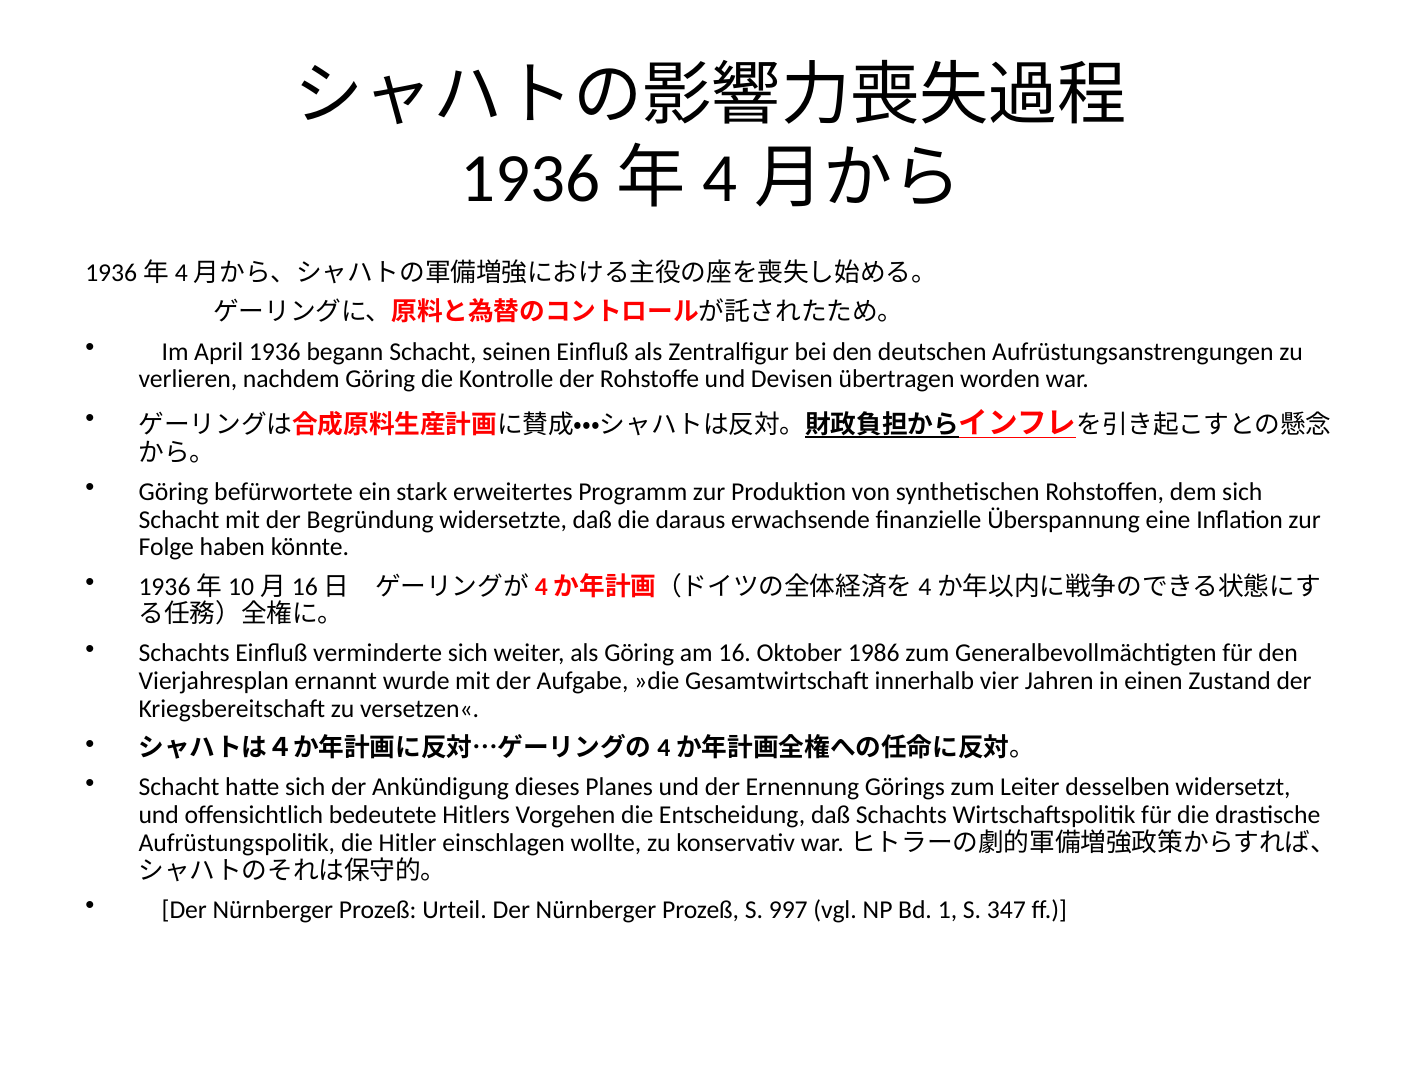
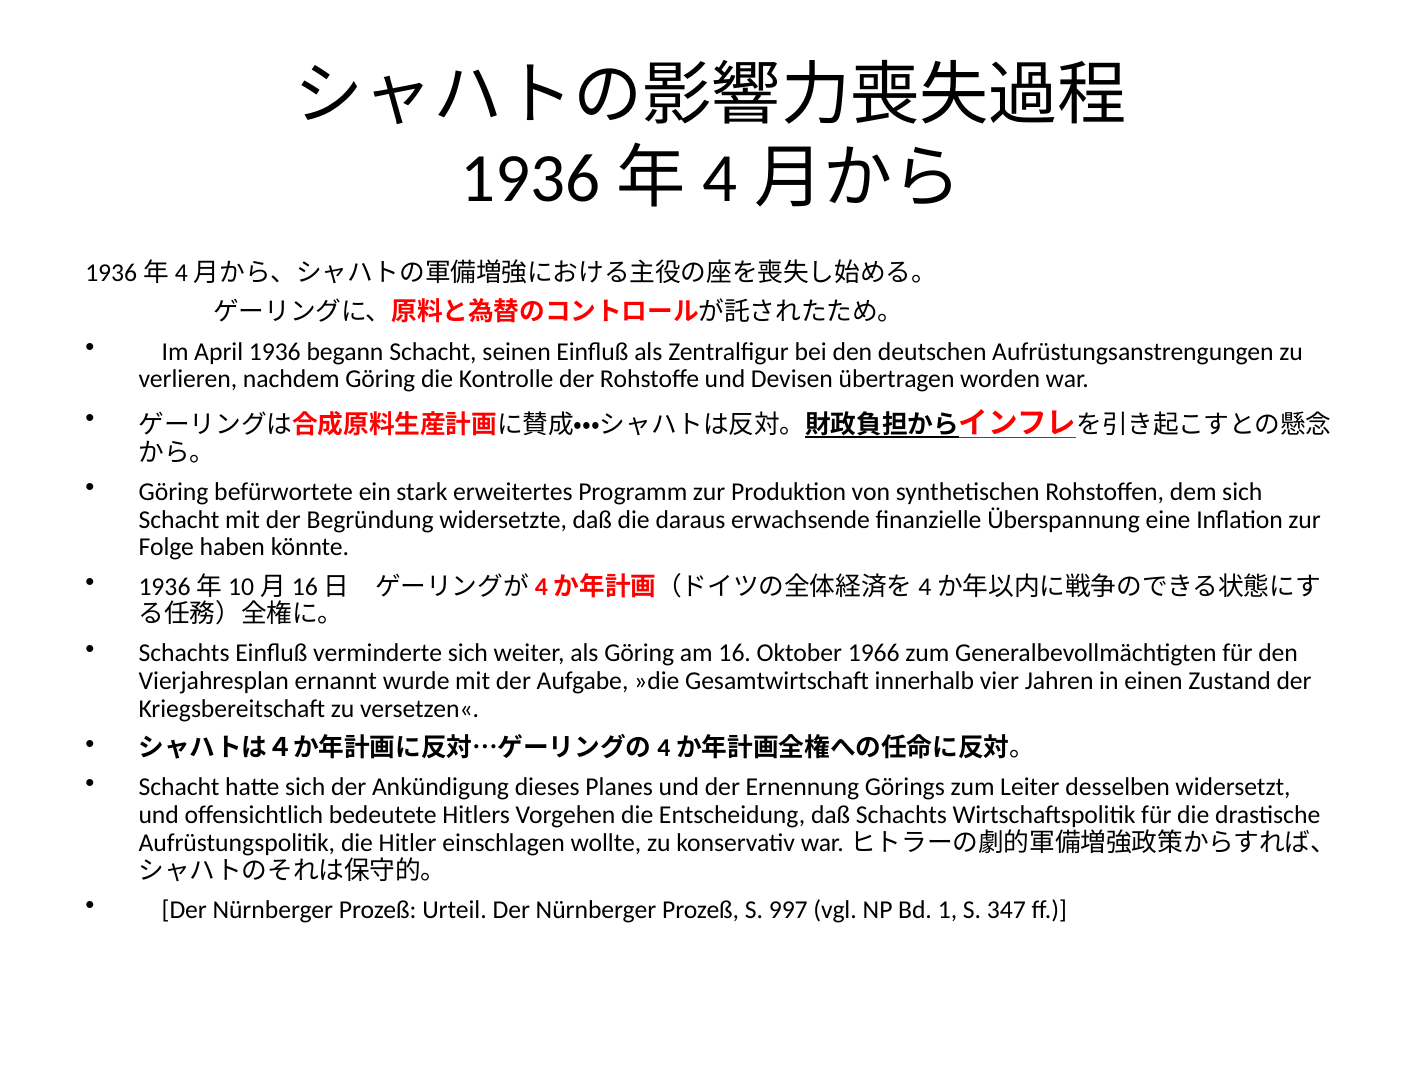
1986: 1986 -> 1966 (874, 653)
